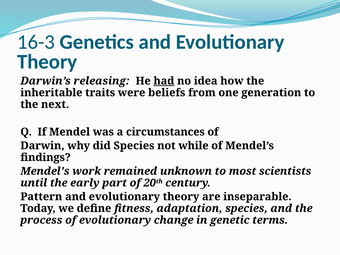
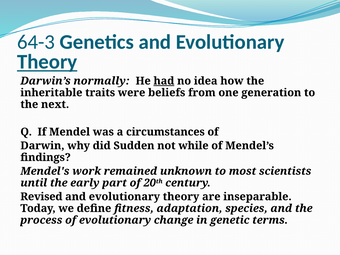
16-3: 16-3 -> 64-3 (36, 42)
Theory underline: none -> present (47, 62)
releasing: releasing -> normally (102, 81)
did Species: Species -> Sudden (134, 146)
Pattern: Pattern -> Revised (41, 197)
